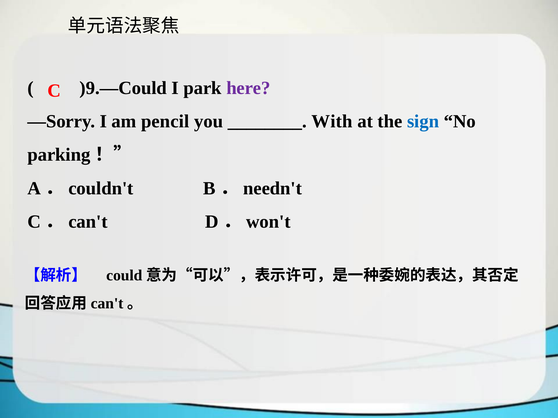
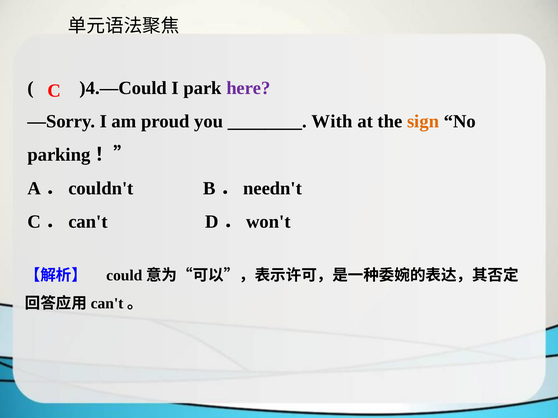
)9.—Could: )9.—Could -> )4.—Could (123, 88)
pencil: pencil -> proud (165, 122)
sign colour: blue -> orange (423, 122)
